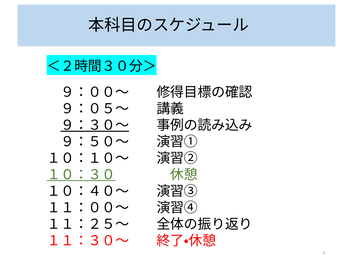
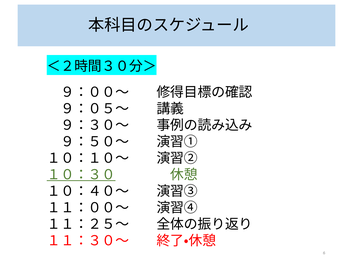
９：３０～ underline: present -> none (95, 125)
